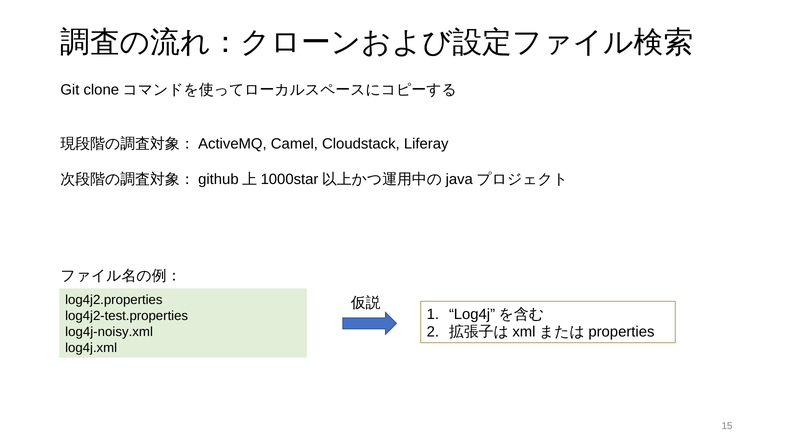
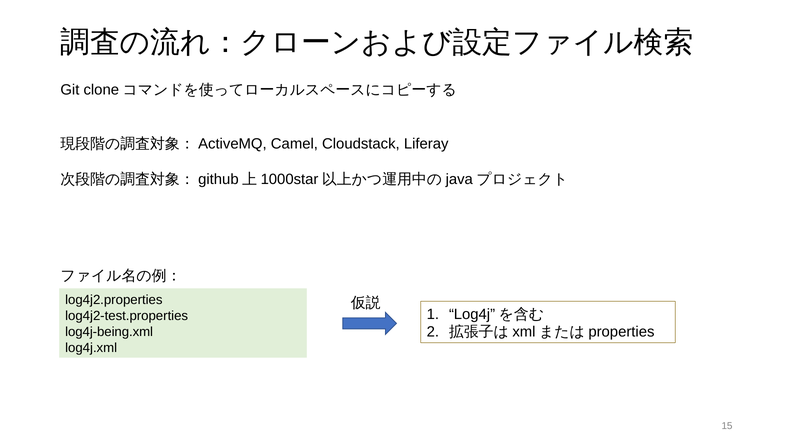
log4j-noisy.xml: log4j-noisy.xml -> log4j-being.xml (109, 332)
